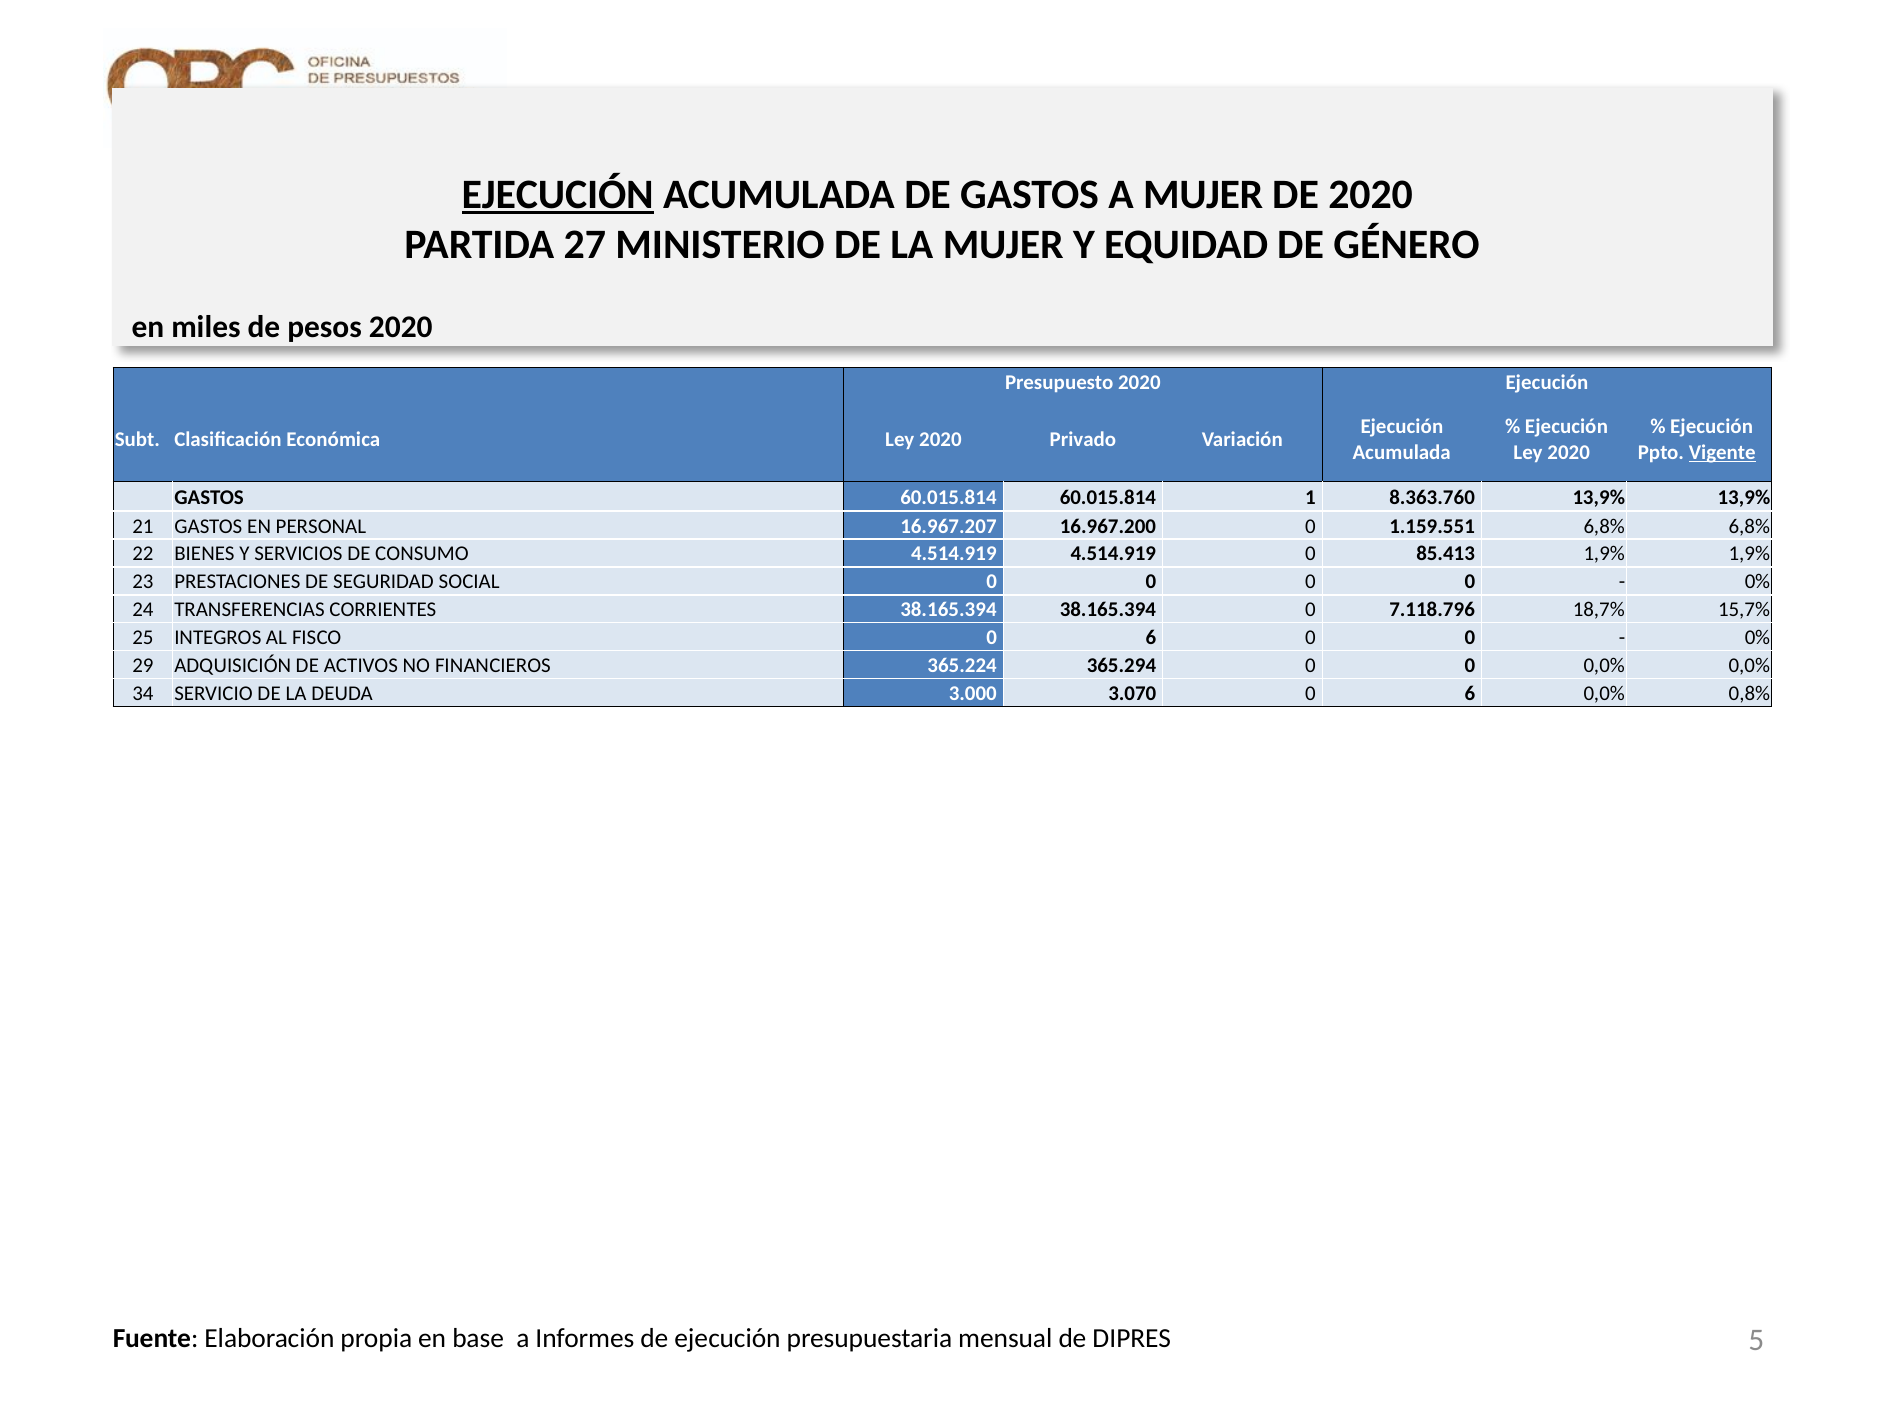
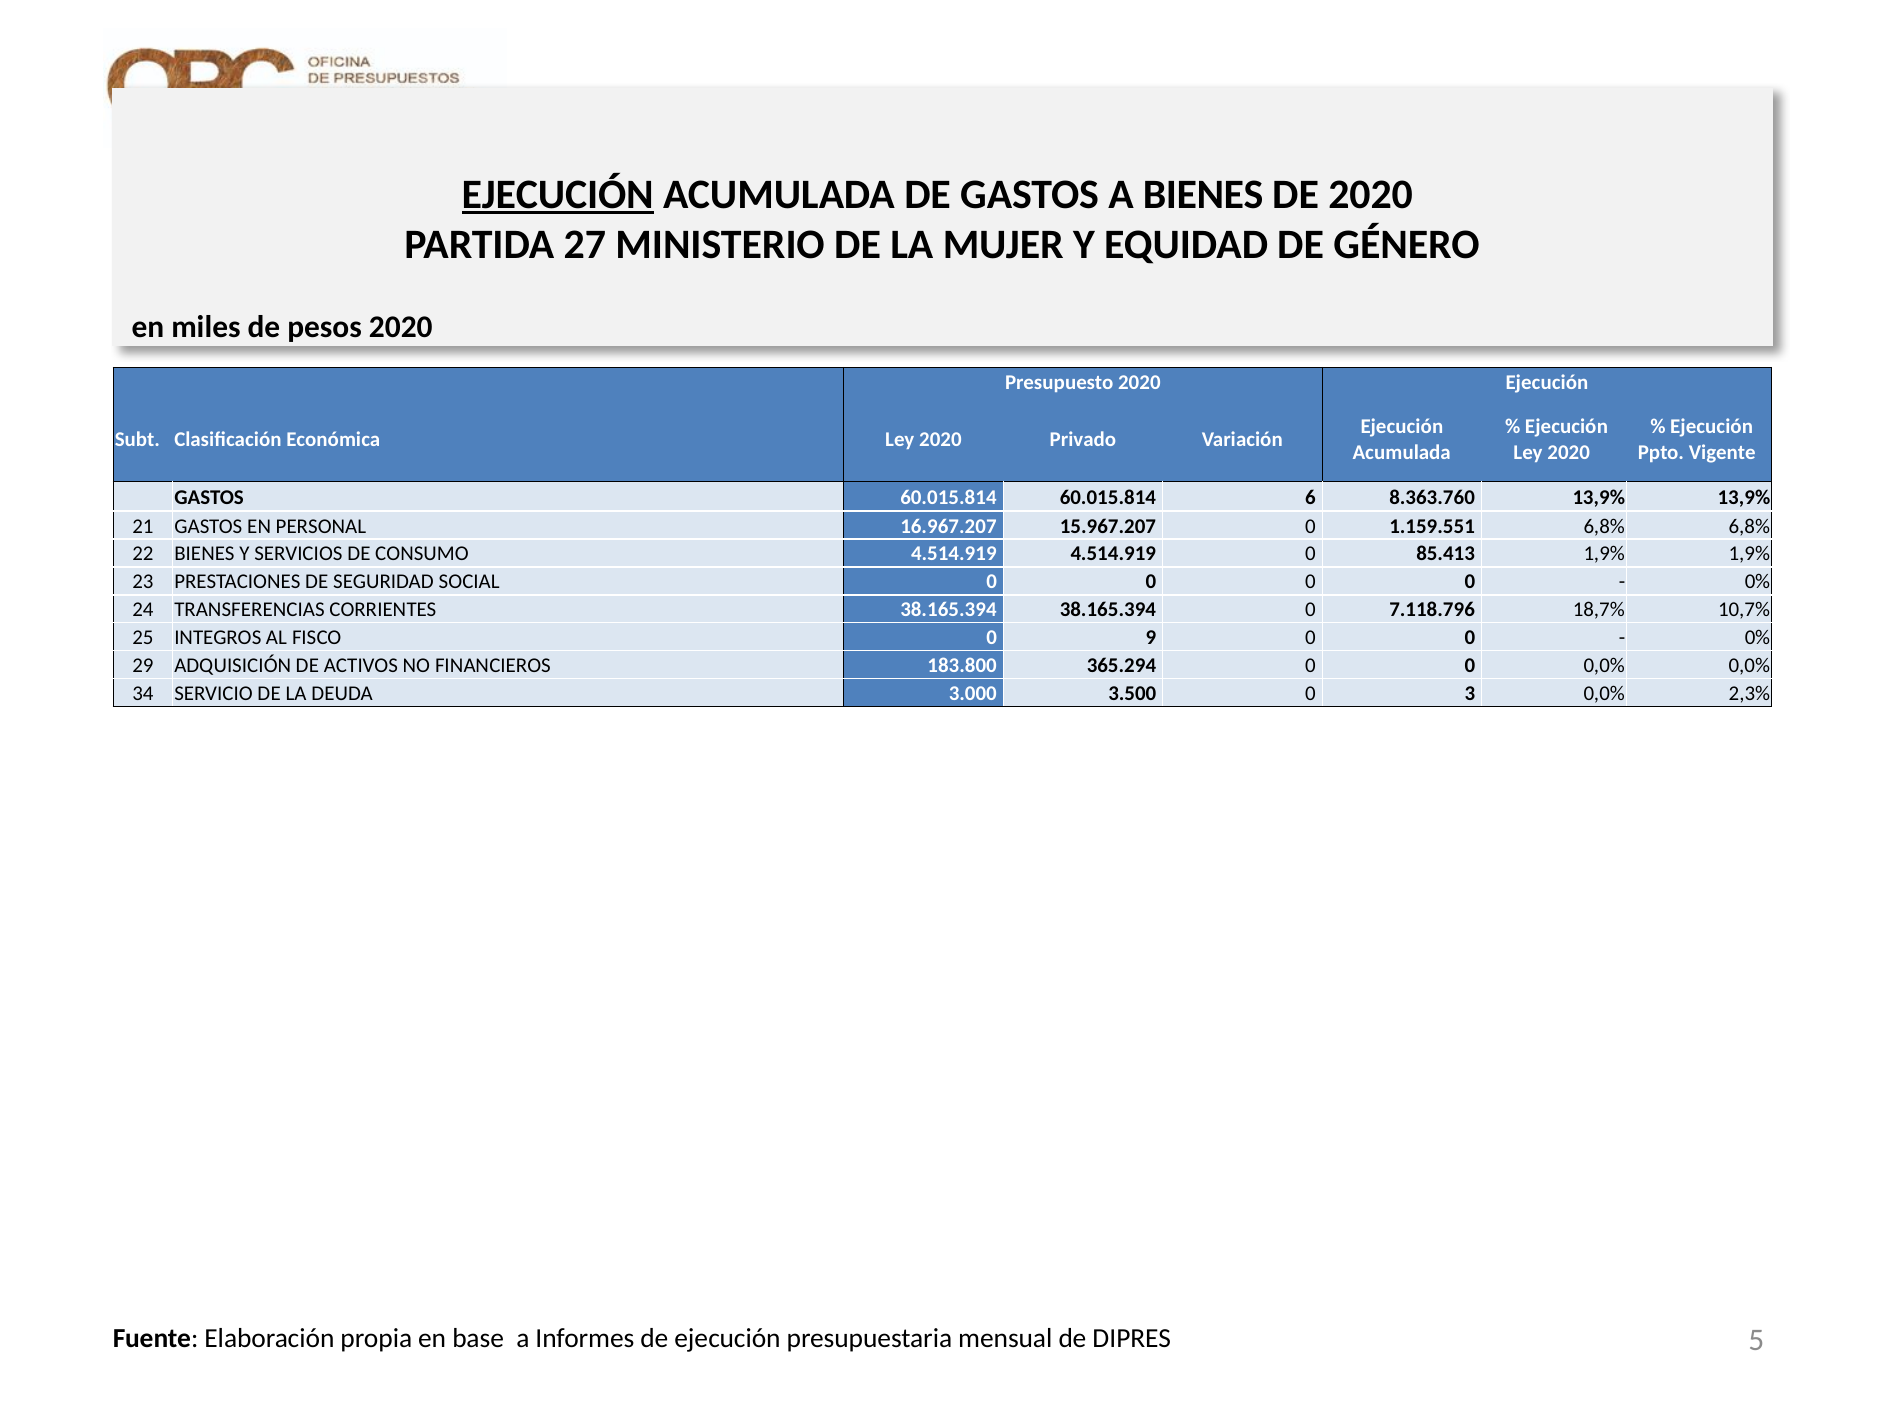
A MUJER: MUJER -> BIENES (1203, 194)
Vigente underline: present -> none (1722, 453)
1: 1 -> 6 (1310, 497)
16.967.200: 16.967.200 -> 15.967.207 (1108, 526)
15,7%: 15,7% -> 10,7% (1744, 610)
FISCO 0 6: 6 -> 9 (1151, 638)
365.224: 365.224 -> 183.800 (962, 666)
3.070: 3.070 -> 3.500 (1132, 694)
6: 6 -> 3 (1470, 694)
0,8%: 0,8% -> 2,3% (1749, 694)
